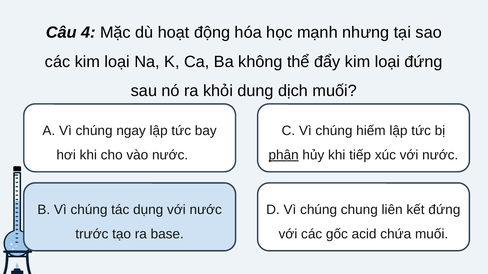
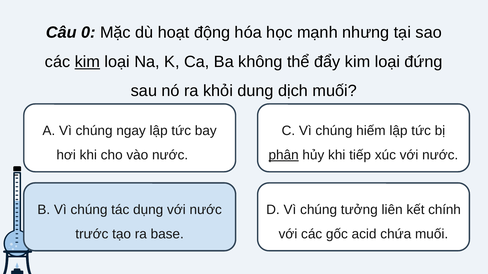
4: 4 -> 0 (88, 33)
kim underline: none -> present (87, 62)
chung: chung -> tưởng (359, 210)
kết đứng: đứng -> chính (445, 210)
